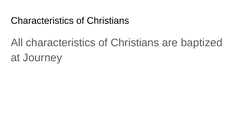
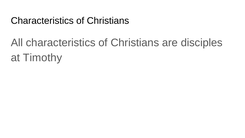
baptized: baptized -> disciples (202, 43)
Journey: Journey -> Timothy (43, 58)
